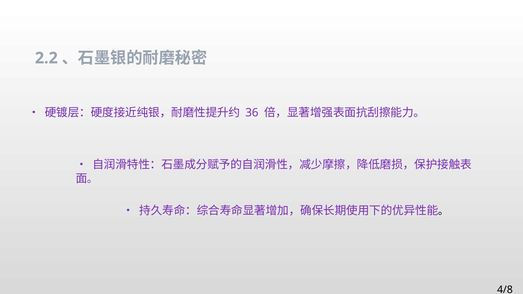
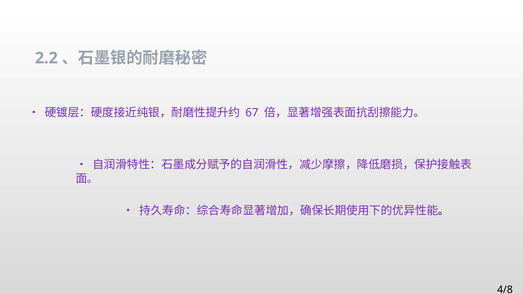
36: 36 -> 67 (252, 113)
